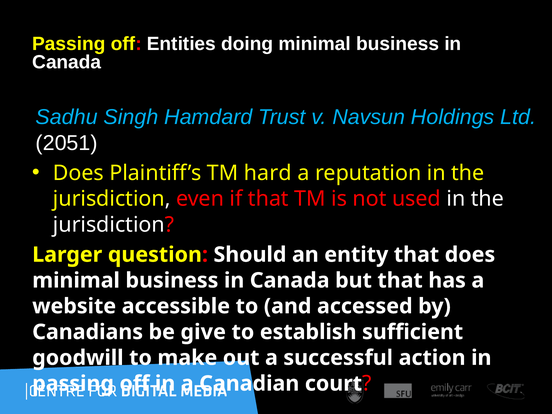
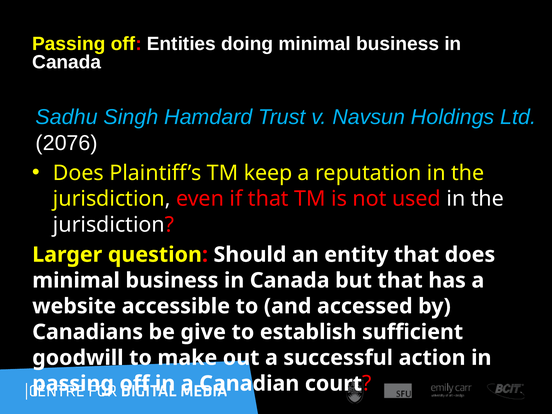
2051: 2051 -> 2076 (67, 143)
hard: hard -> keep (268, 173)
